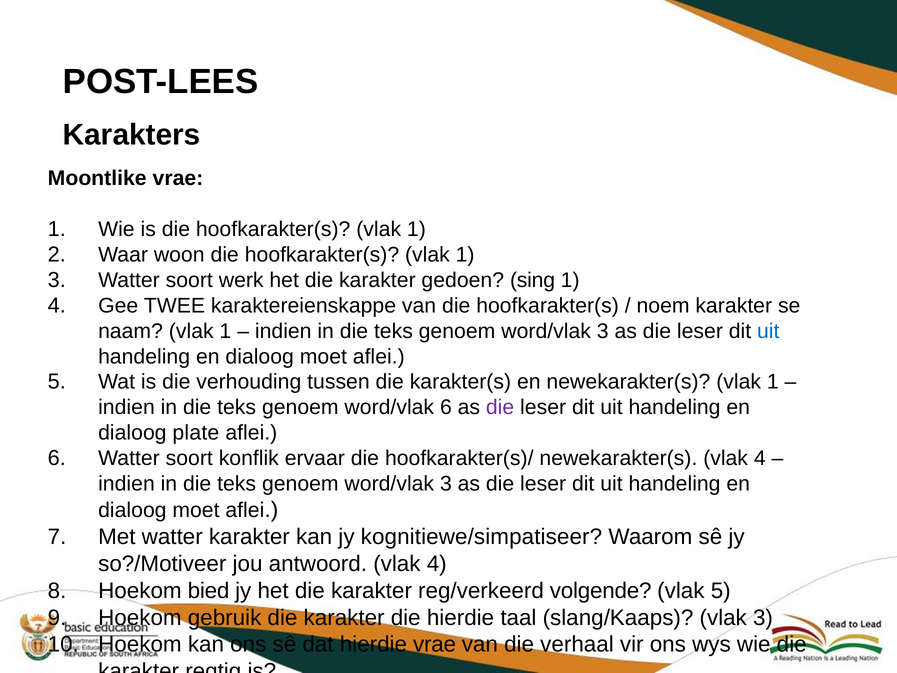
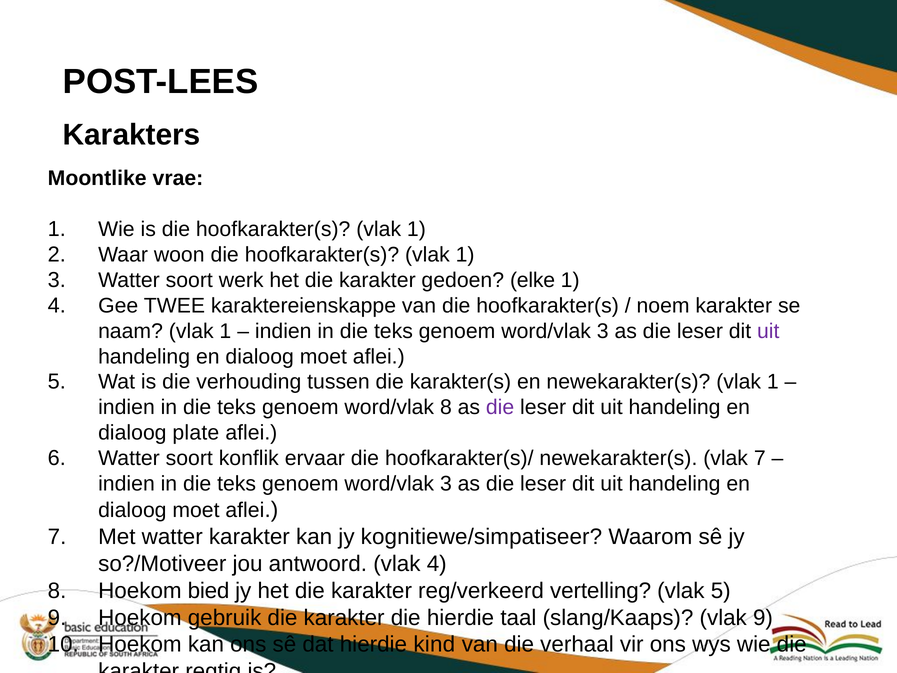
sing: sing -> elke (533, 280)
uit colour: blue -> purple (768, 331)
word/vlak 6: 6 -> 8 (446, 407)
newekarakter(s vlak 4: 4 -> 7 (760, 458)
volgende: volgende -> vertelling (601, 591)
vlak 3: 3 -> 9 (763, 617)
hierdie vrae: vrae -> kind (434, 644)
